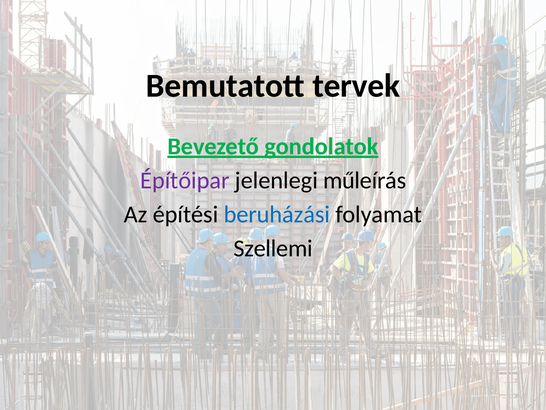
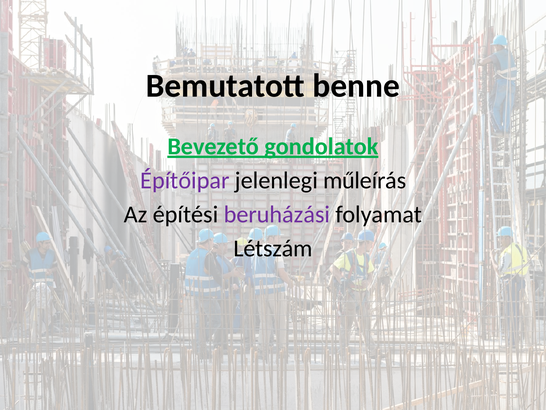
tervek: tervek -> benne (356, 86)
beruházási colour: blue -> purple (277, 214)
Szellemi: Szellemi -> Létszám (273, 248)
